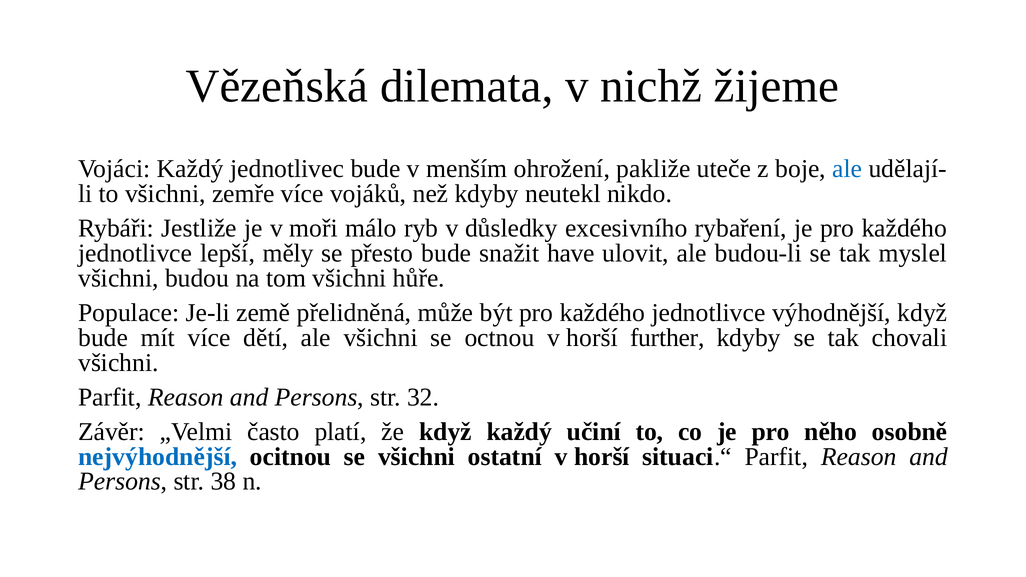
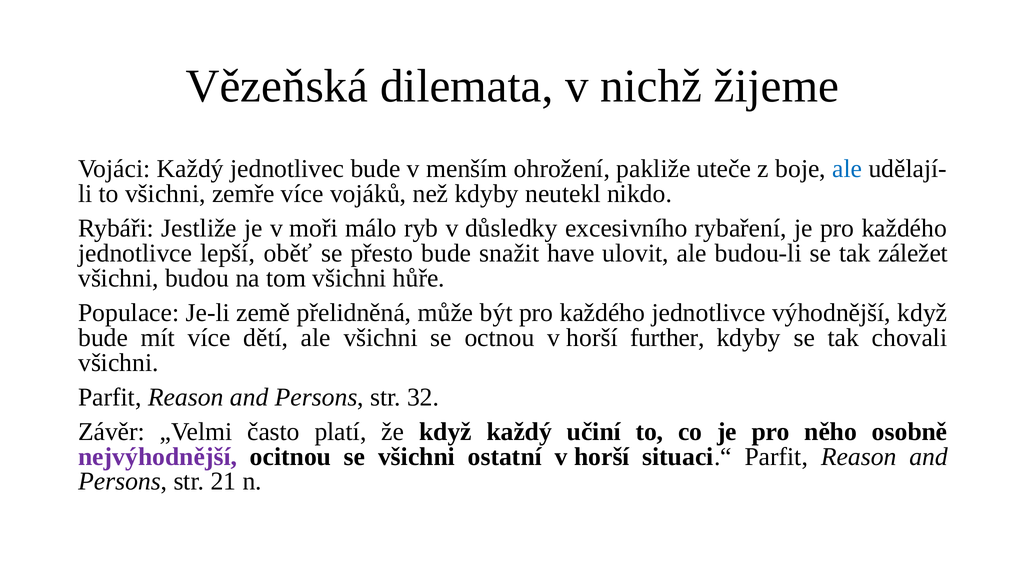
měly: měly -> oběť (288, 253)
myslel: myslel -> záležet (913, 253)
nejvýhodnější colour: blue -> purple (158, 457)
38: 38 -> 21 (223, 482)
